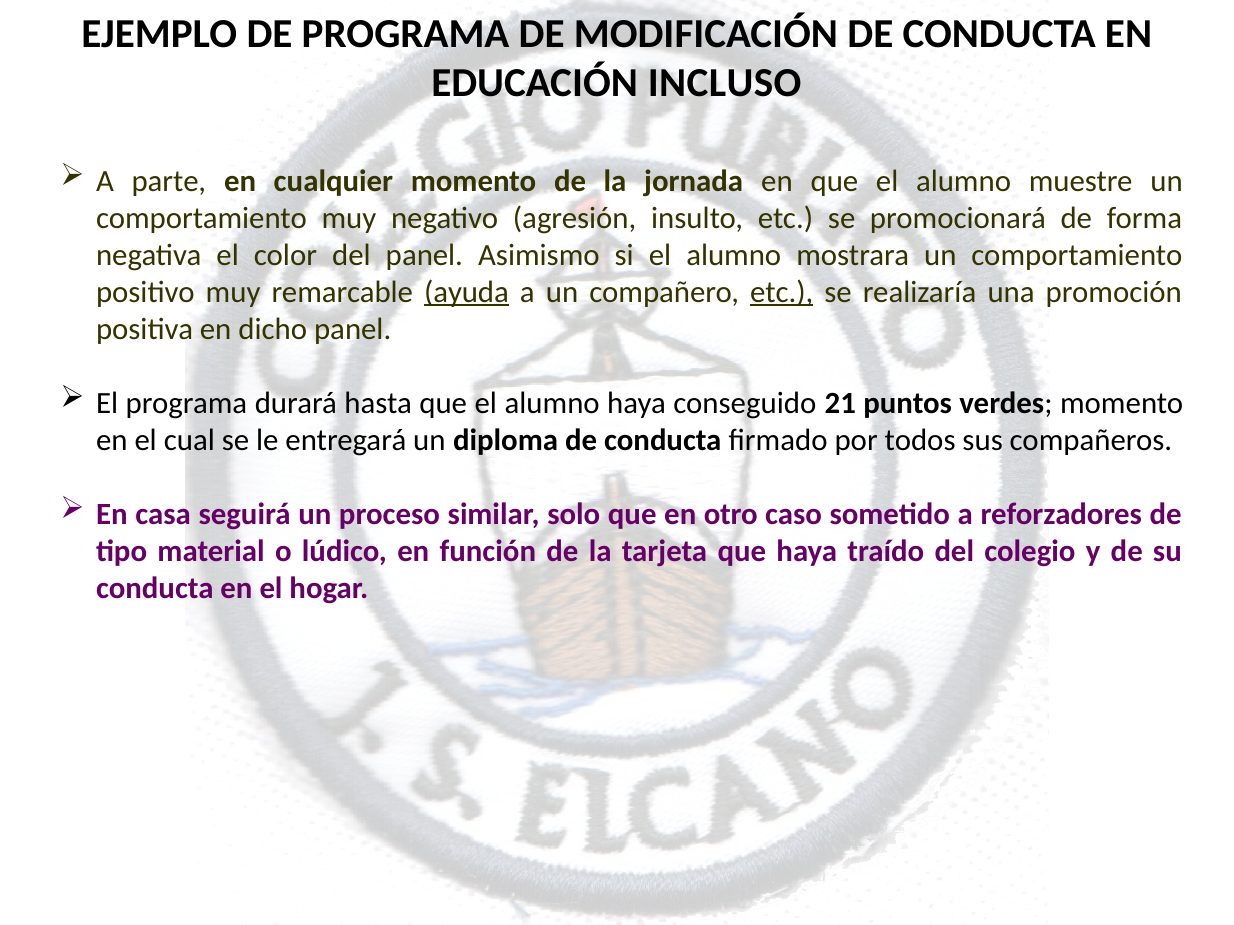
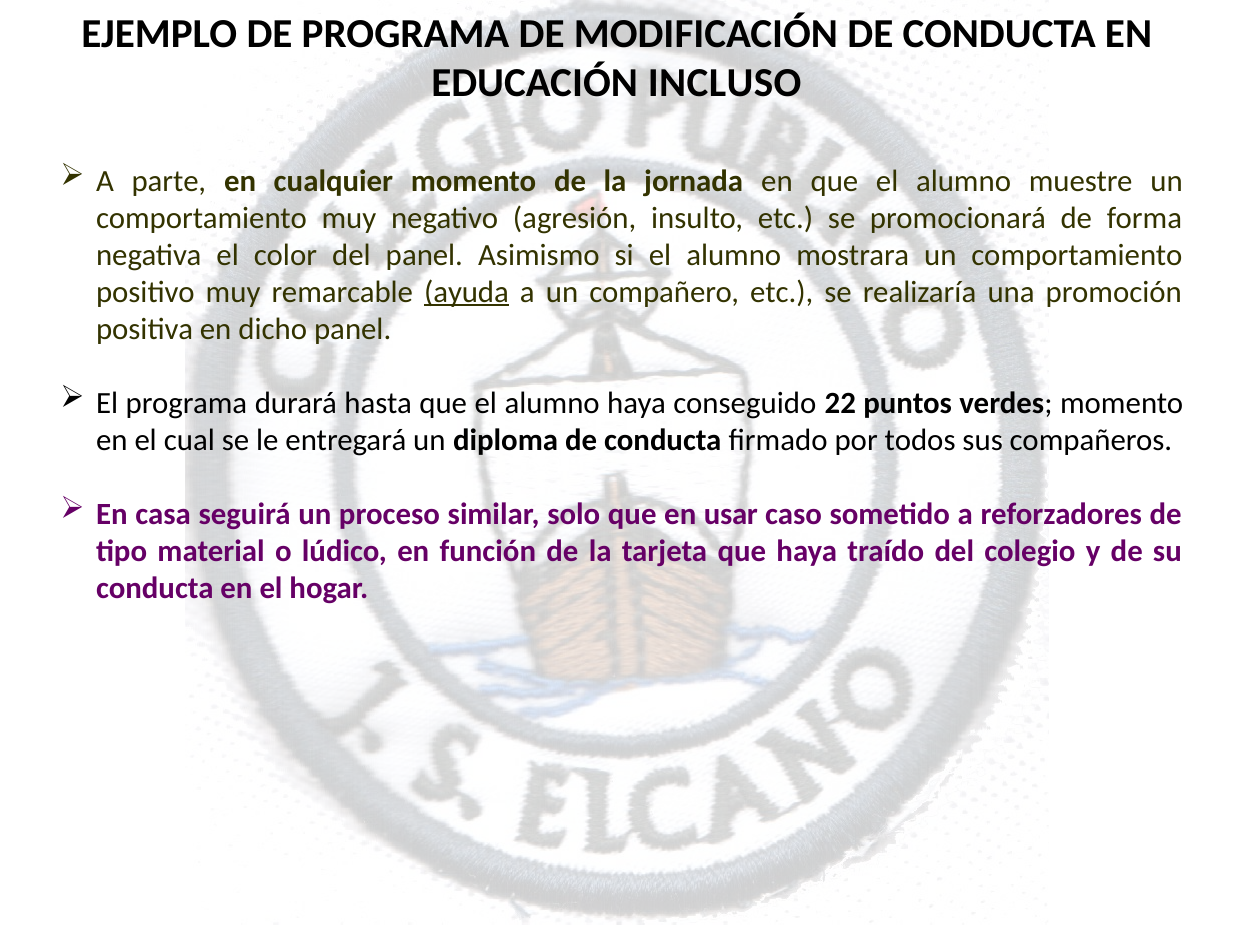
etc underline: present -> none (782, 292)
21: 21 -> 22 (840, 403)
otro: otro -> usar (731, 514)
